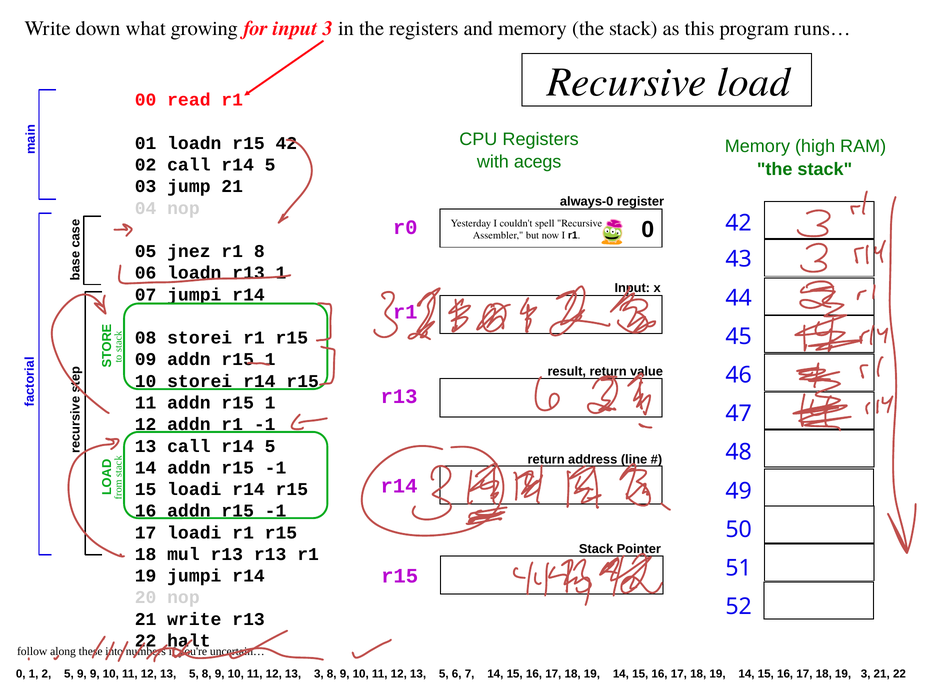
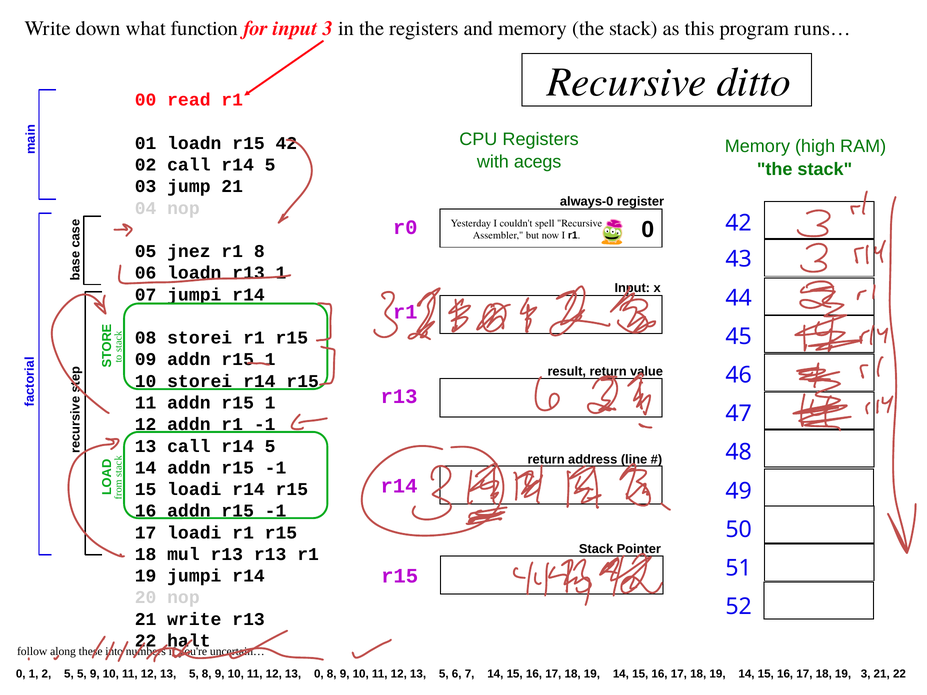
growing: growing -> function (205, 28)
load: load -> ditto (754, 82)
5 9: 9 -> 5 (82, 674)
13 3: 3 -> 0 (319, 674)
